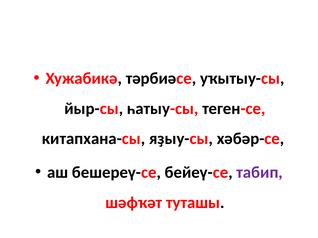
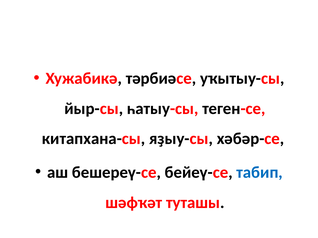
табип colour: purple -> blue (260, 173)
